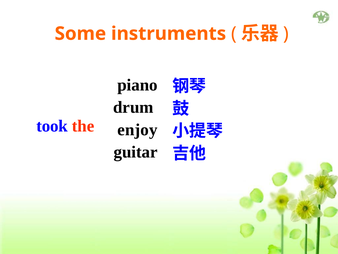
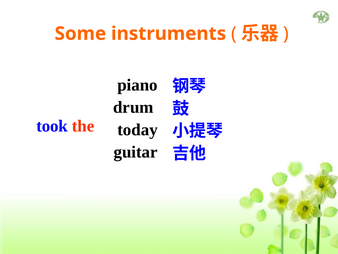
enjoy: enjoy -> today (138, 129)
